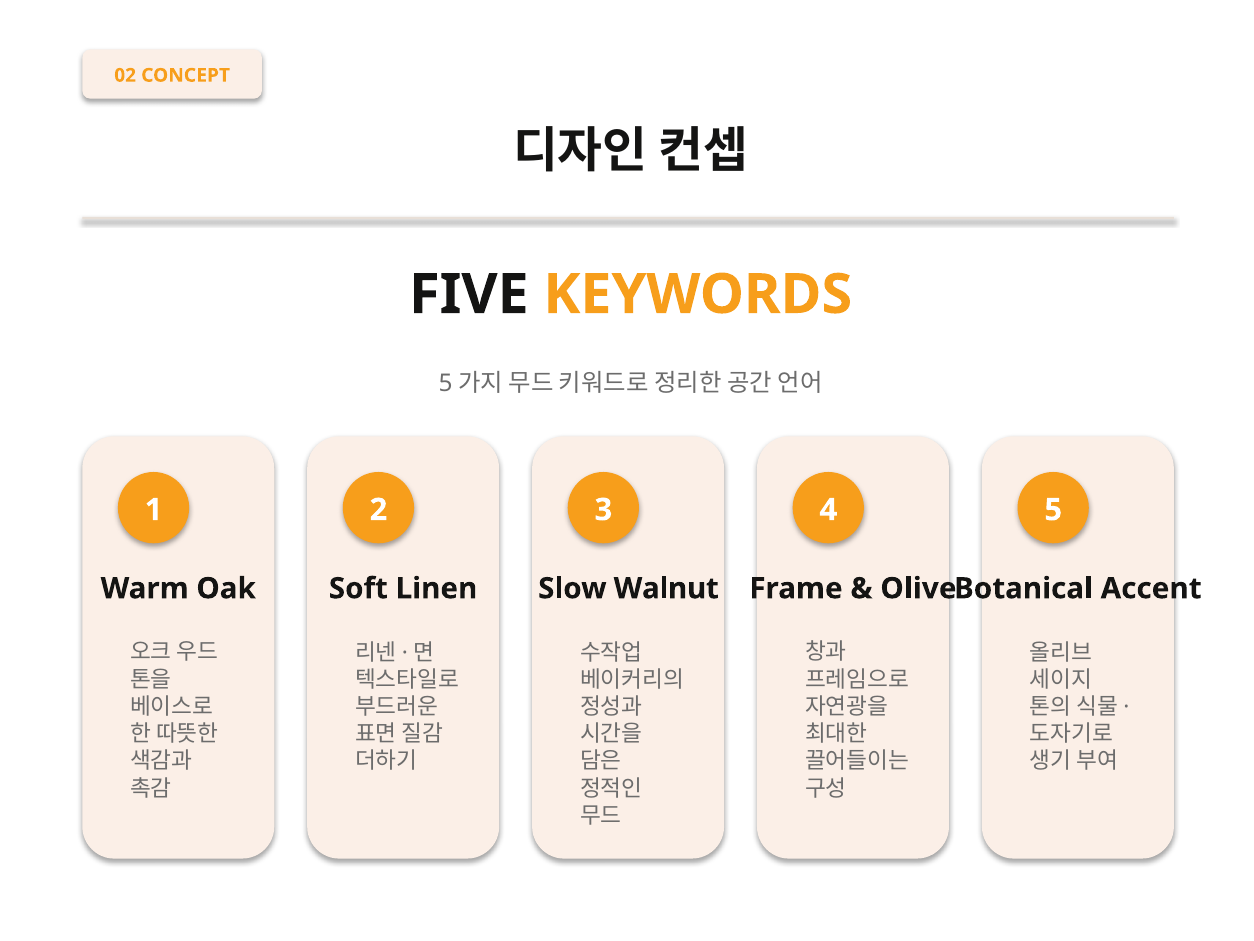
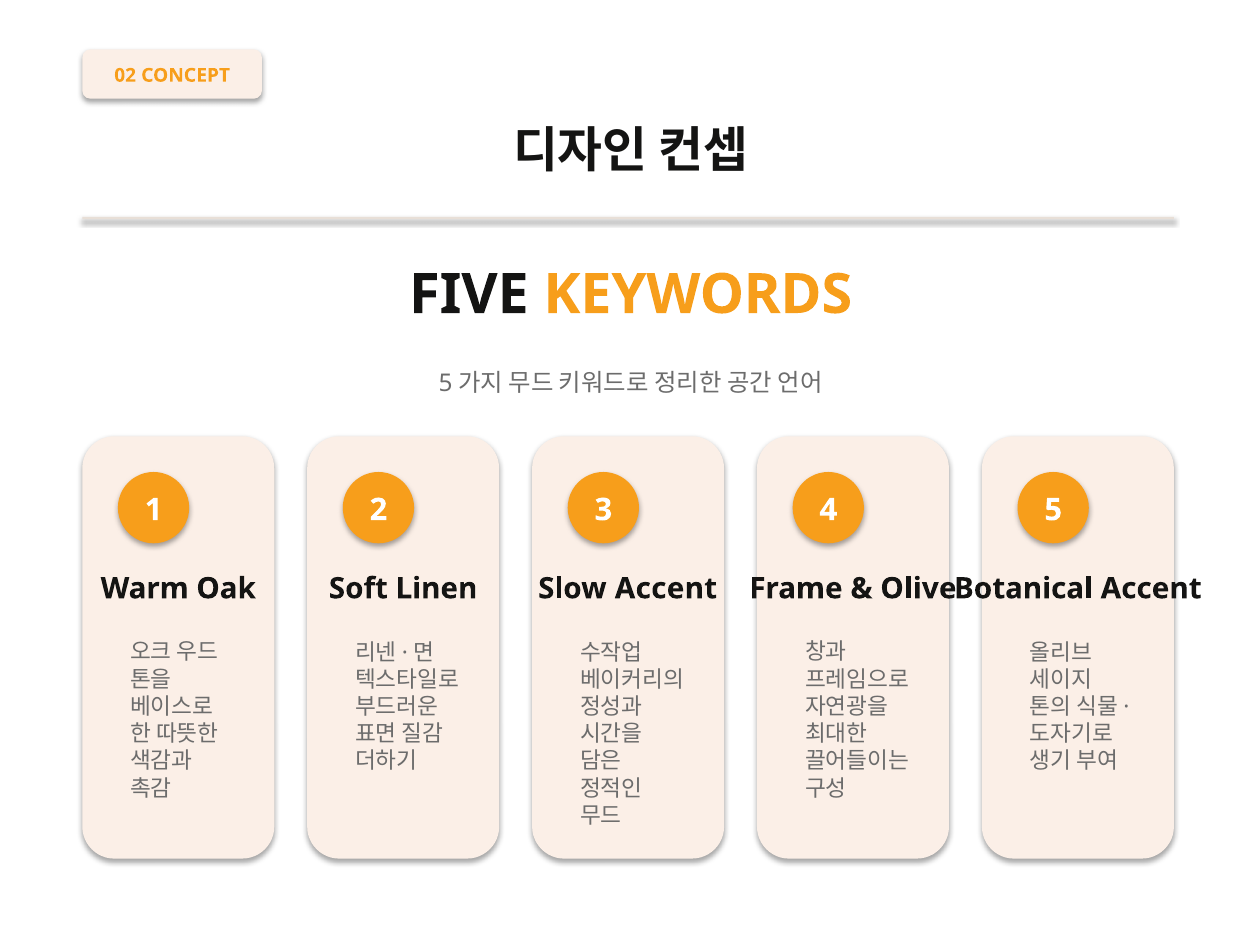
Slow Walnut: Walnut -> Accent (666, 588)
